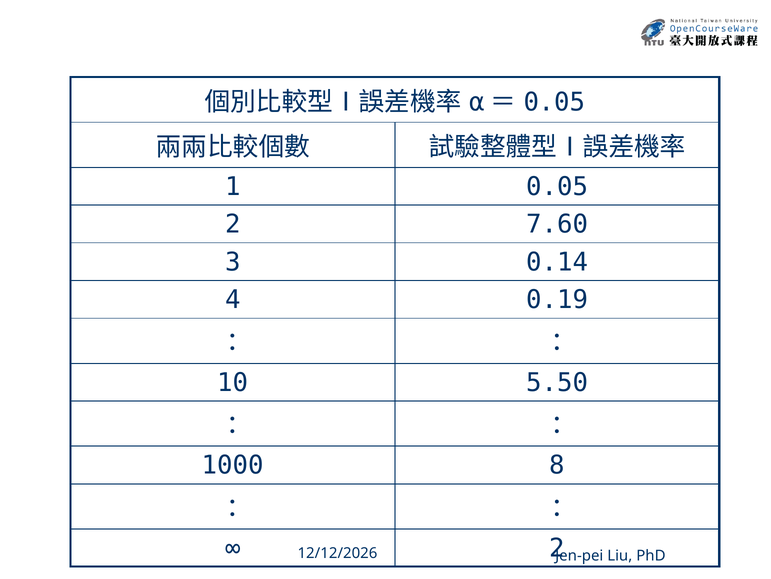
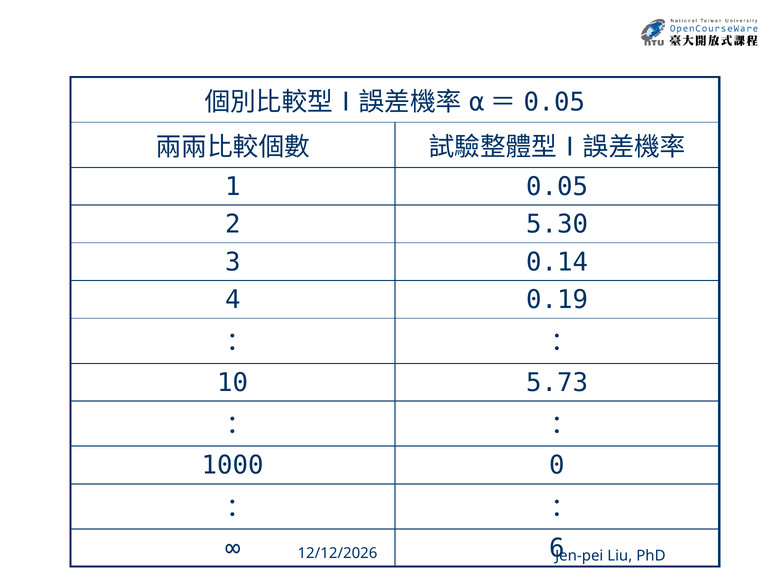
7.60: 7.60 -> 5.30 (557, 224)
5.50: 5.50 -> 5.73 (557, 382)
8: 8 -> 0 (557, 465)
2: 2 -> 6 (557, 547)
